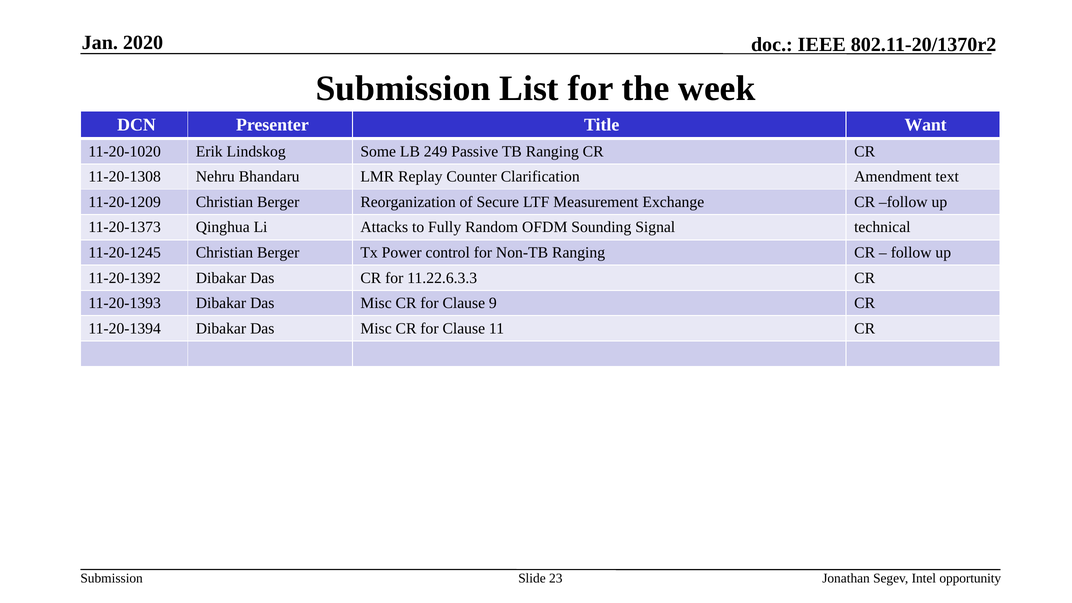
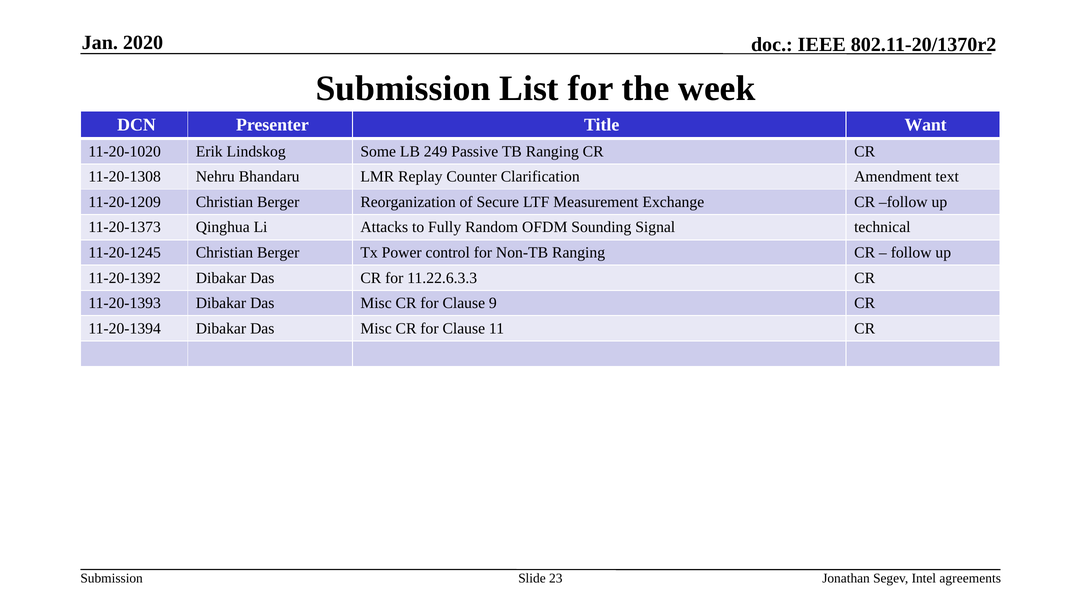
opportunity: opportunity -> agreements (970, 578)
